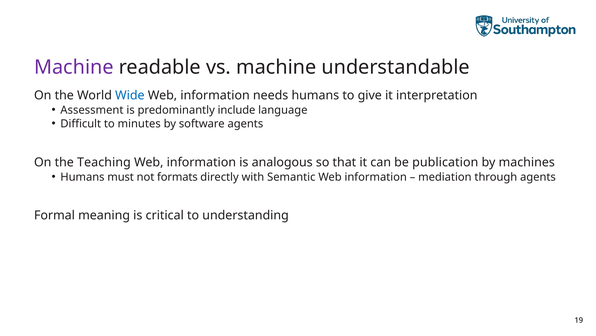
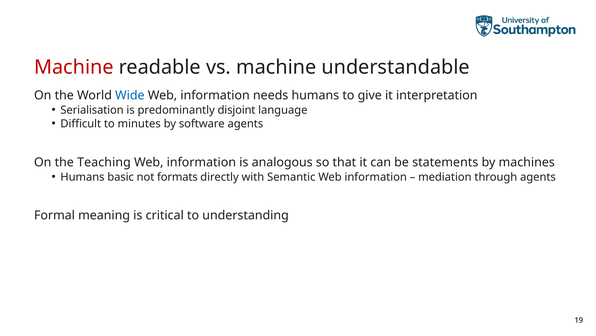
Machine colour: purple -> red (74, 67)
Assessment: Assessment -> Serialisation (92, 110)
include: include -> disjoint (237, 110)
publication: publication -> statements (445, 162)
must: must -> basic (121, 177)
